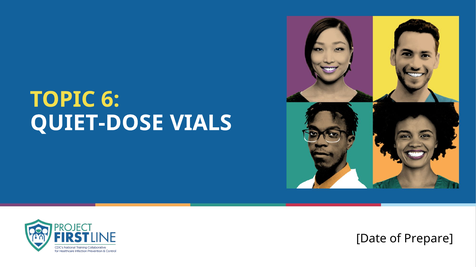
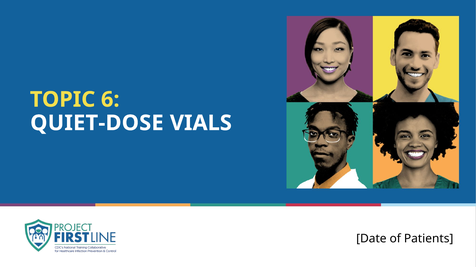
Prepare: Prepare -> Patients (429, 239)
